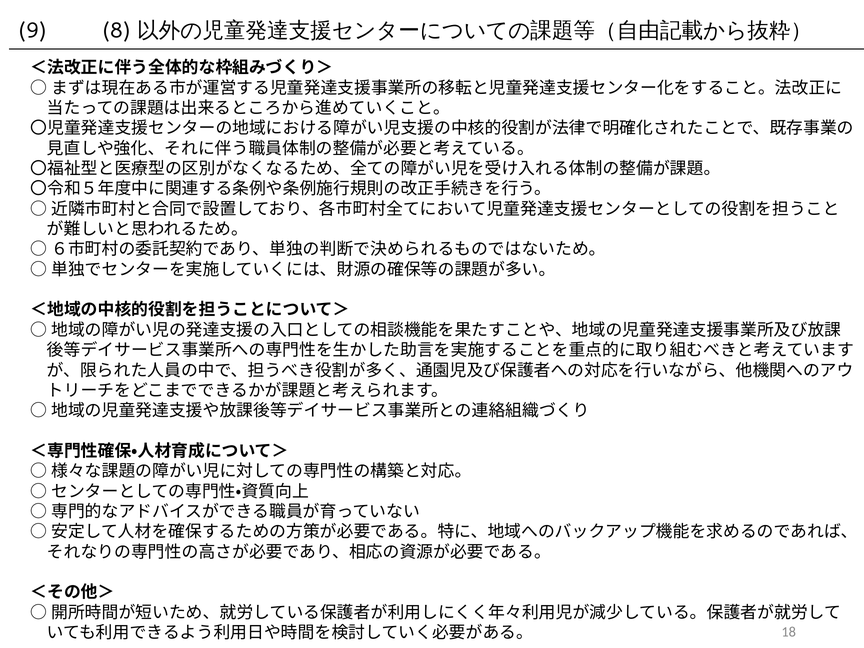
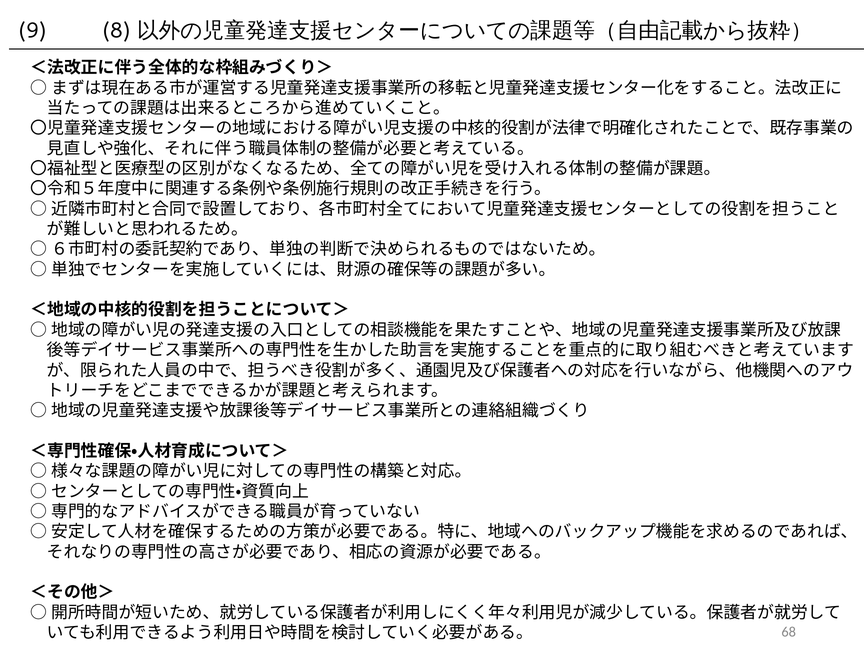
18: 18 -> 68 (789, 632)
